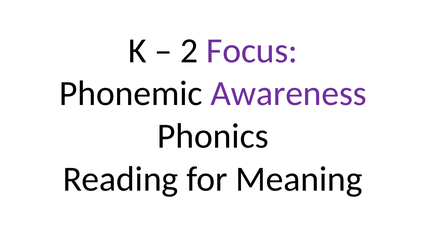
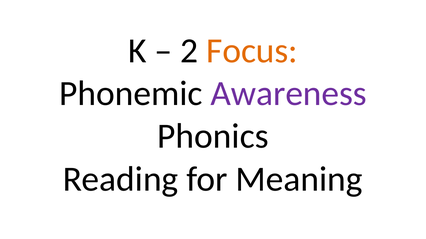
Focus colour: purple -> orange (252, 51)
